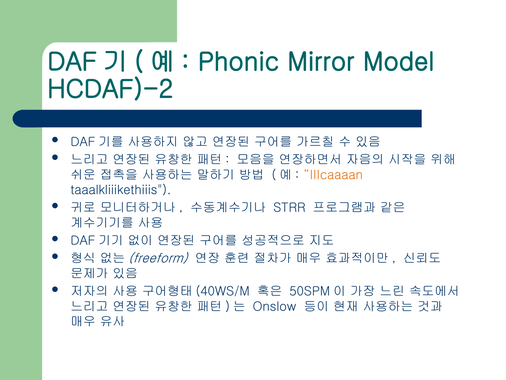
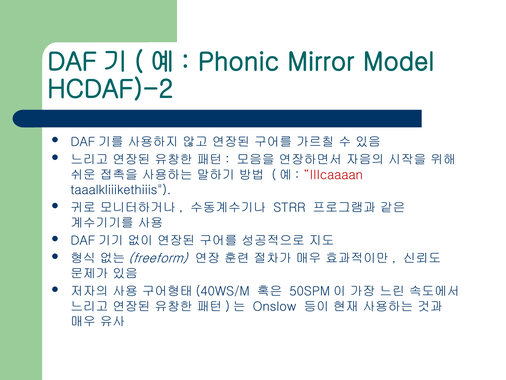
IIIcaaaan colour: orange -> red (333, 175)
